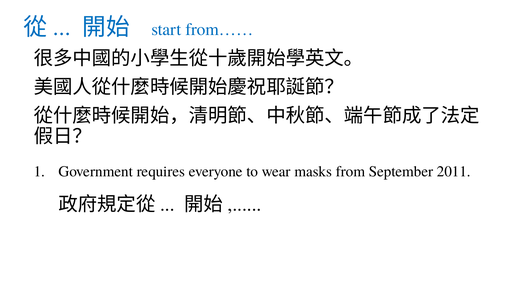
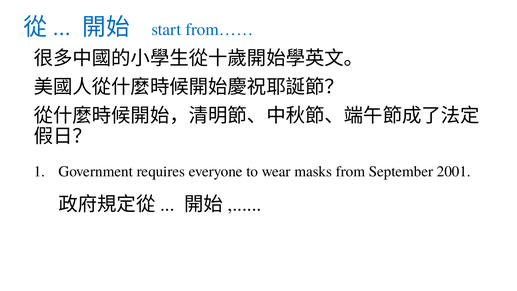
2011: 2011 -> 2001 (454, 172)
